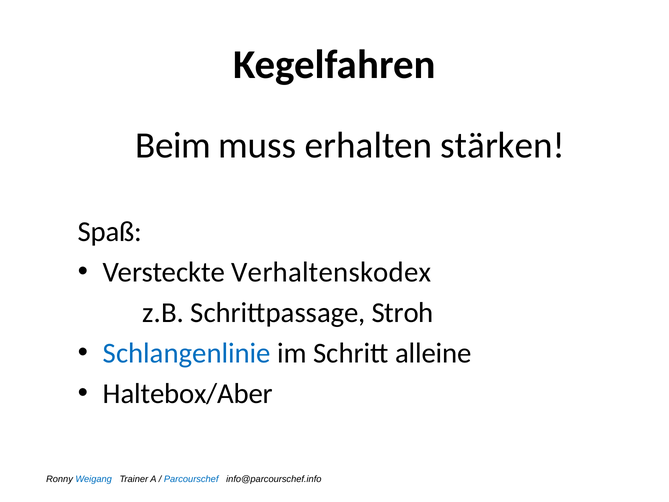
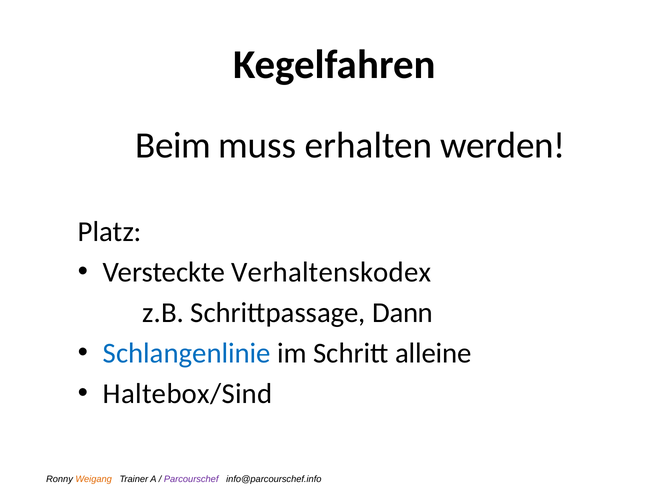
stärken: stärken -> werden (503, 145)
Spaß: Spaß -> Platz (110, 231)
Stroh: Stroh -> Dann (403, 312)
Haltebox/Aber: Haltebox/Aber -> Haltebox/Sind (188, 394)
Weigang colour: blue -> orange (94, 479)
Parcourschef colour: blue -> purple (191, 479)
